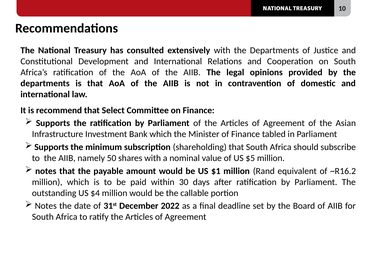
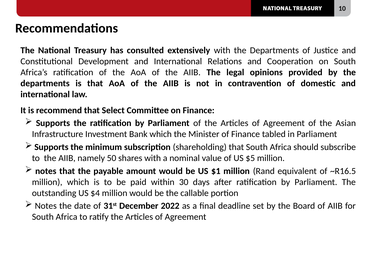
~R16.2: ~R16.2 -> ~R16.5 (343, 171)
